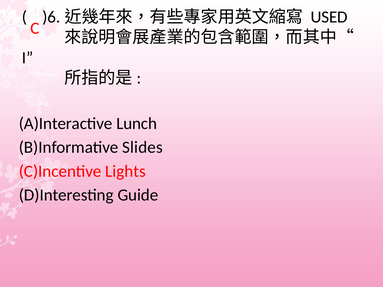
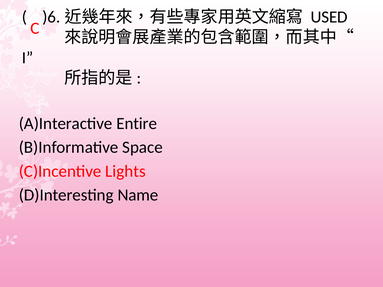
Lunch: Lunch -> Entire (137, 124)
Slides: Slides -> Space (142, 147)
Guide: Guide -> Name (138, 195)
